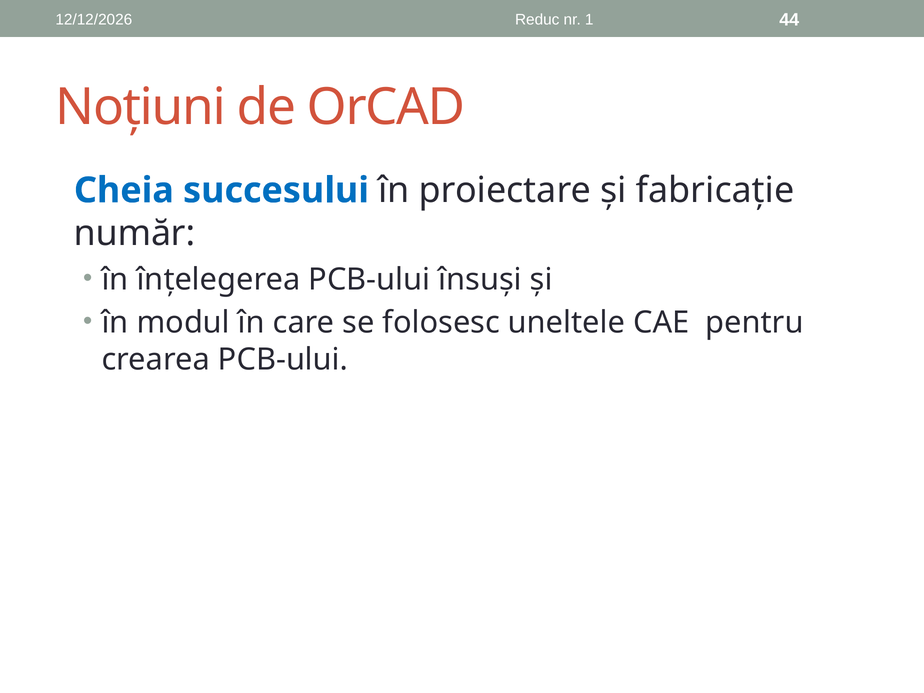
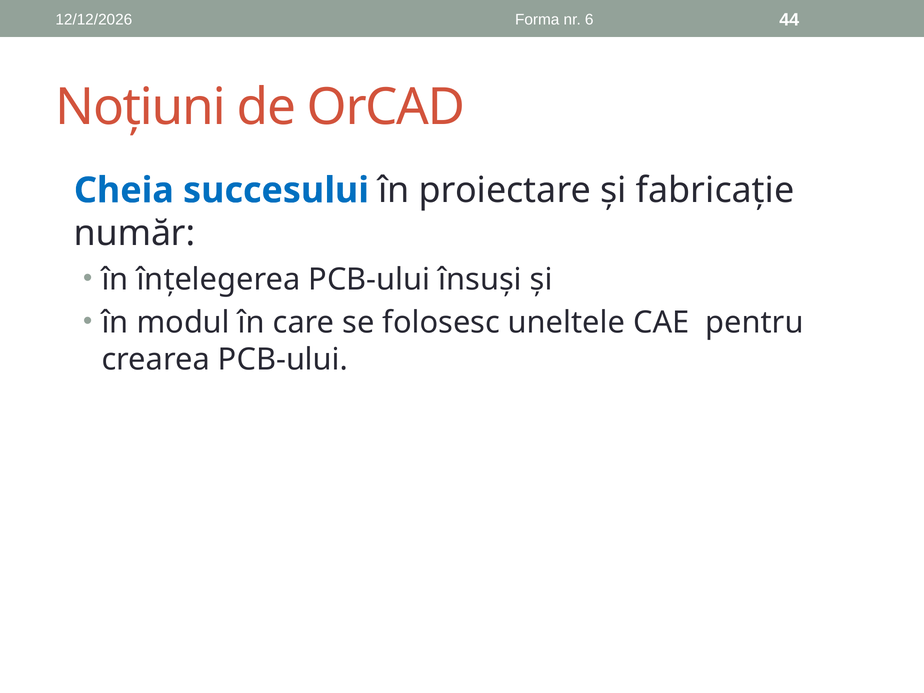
Reduc: Reduc -> Forma (537, 20)
1: 1 -> 6 (589, 20)
